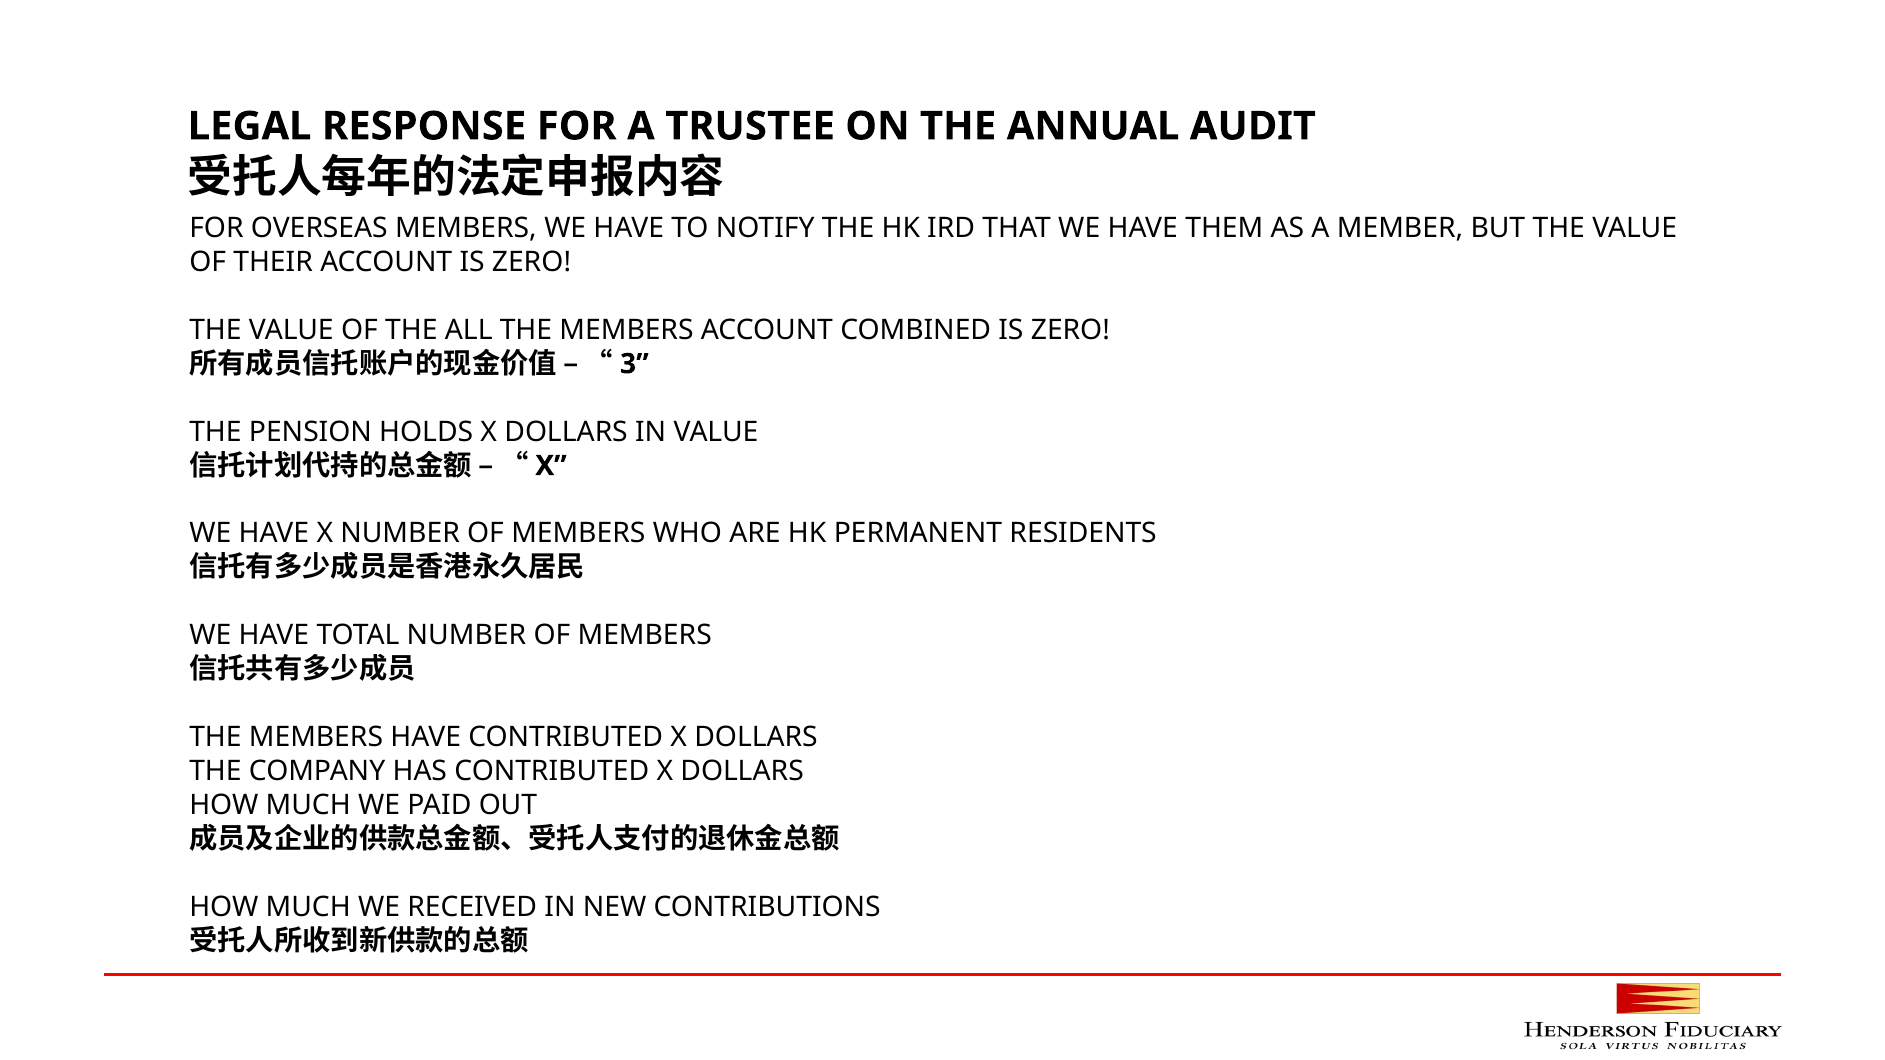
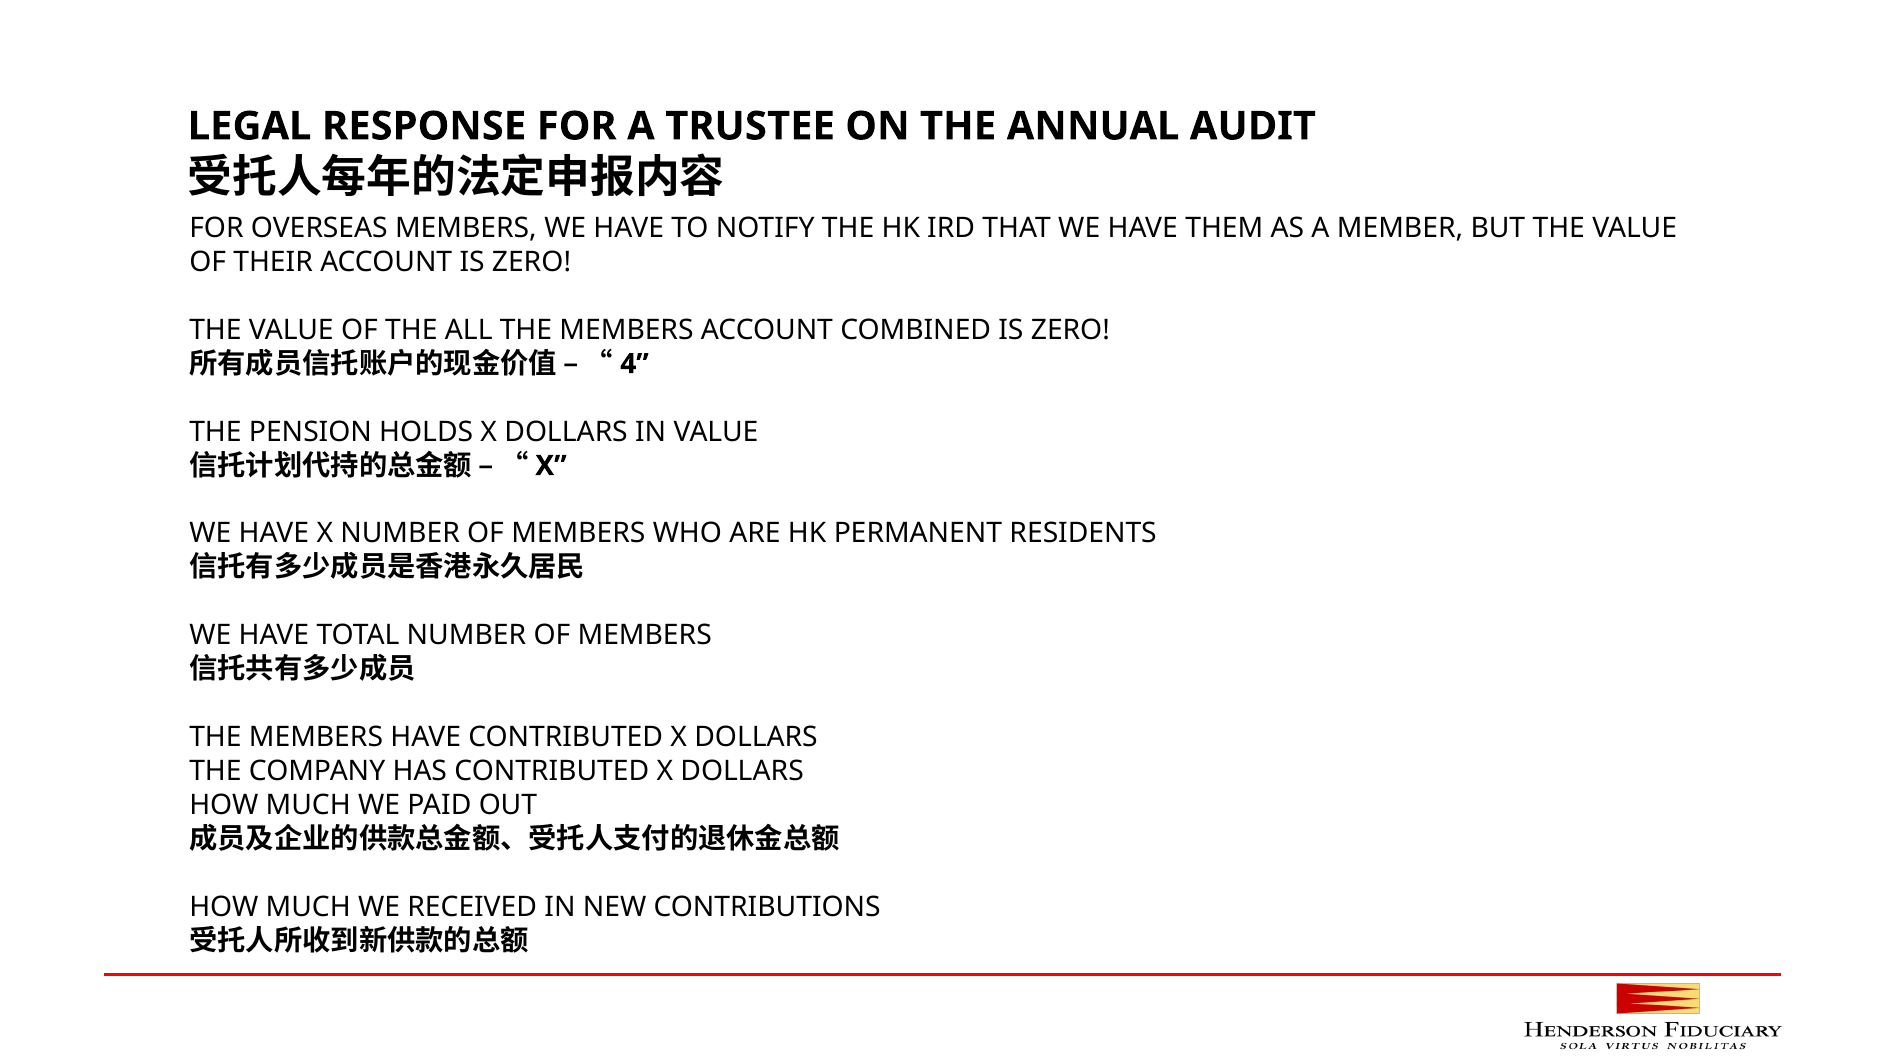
3: 3 -> 4 (634, 364)
